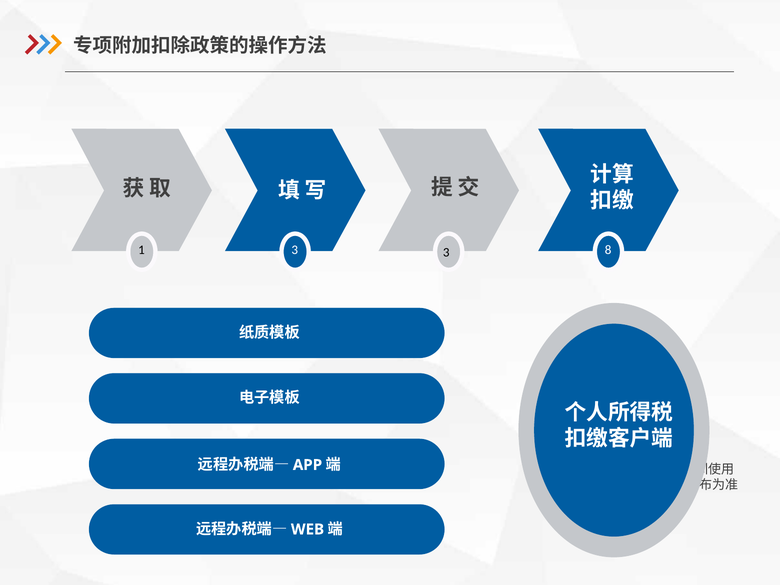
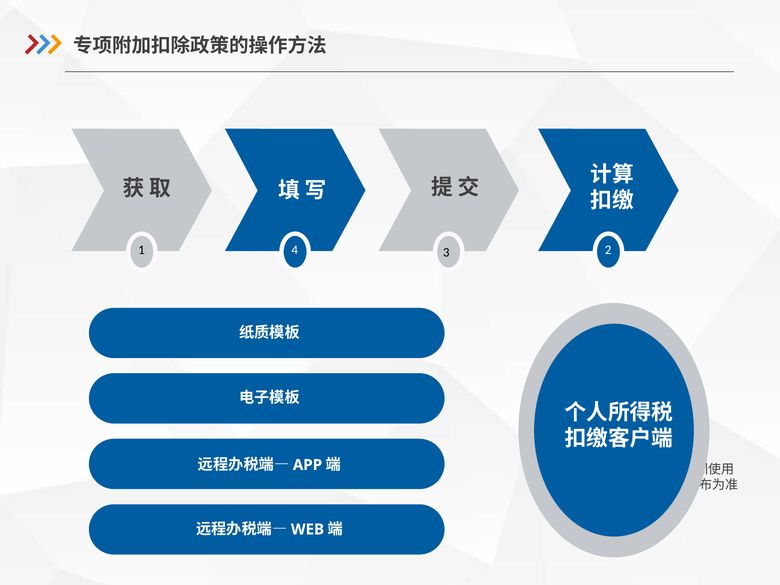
1 3: 3 -> 4 (295, 250)
8: 8 -> 2 (608, 250)
